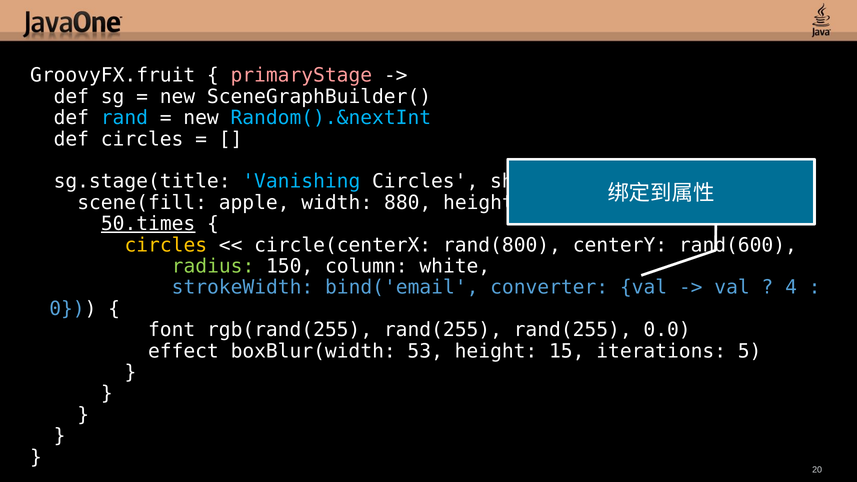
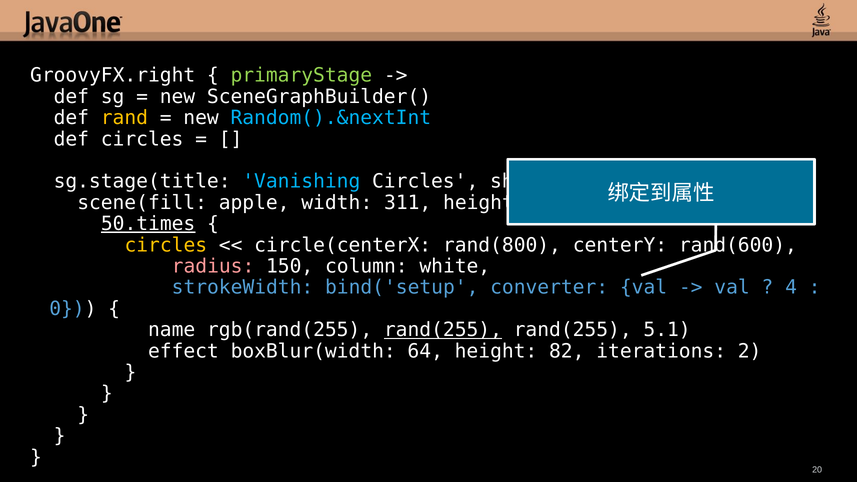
GroovyFX.fruit: GroovyFX.fruit -> GroovyFX.right (113, 76)
primaryStage colour: pink -> light green (301, 76)
rand colour: light blue -> yellow (124, 118)
880: 880 -> 311 (408, 203)
radius colour: light green -> pink (213, 266)
bind('email: bind('email -> bind('setup (402, 288)
font: font -> name (172, 330)
rand(255 underline: none -> present (443, 330)
0.0: 0.0 -> 5.1 (667, 330)
53: 53 -> 64 (425, 351)
15: 15 -> 82 (567, 351)
5: 5 -> 2 (750, 351)
